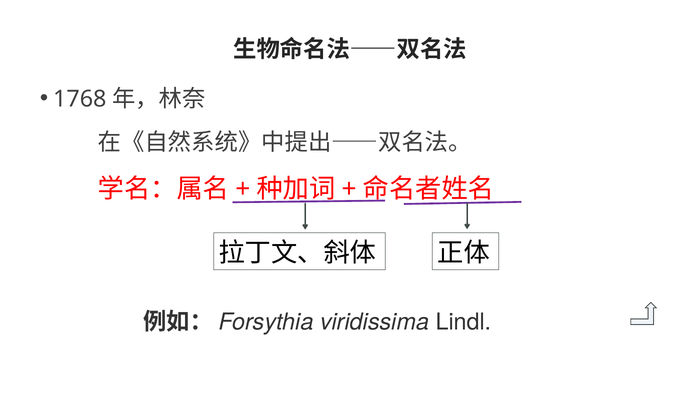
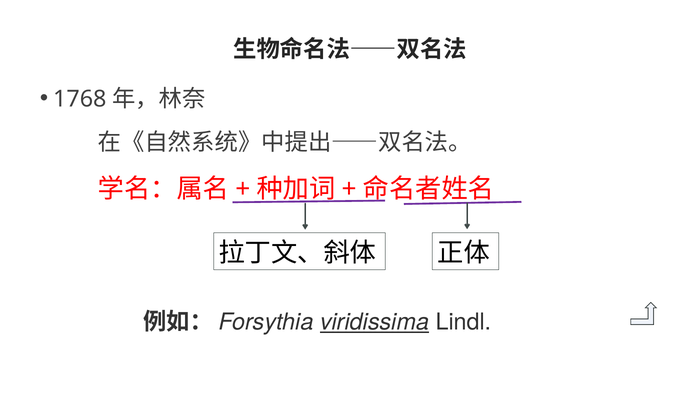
viridissima underline: none -> present (375, 322)
